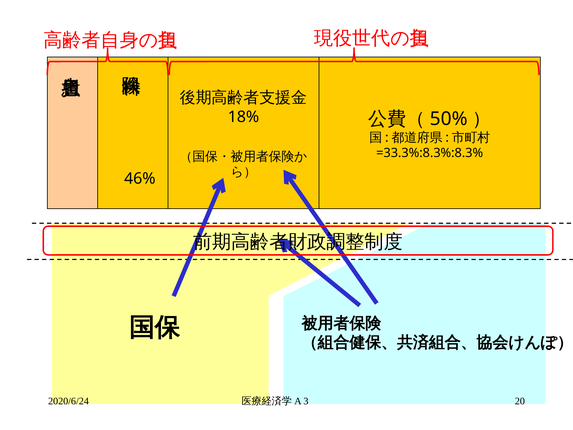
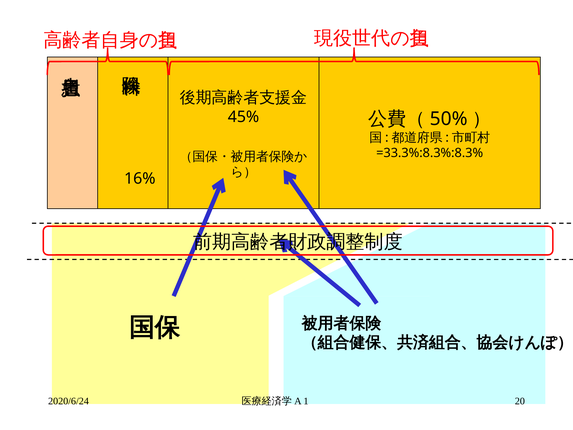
18%: 18% -> 45% (243, 117)
46%: 46% -> 16% (140, 178)
3: 3 -> 1 (306, 401)
